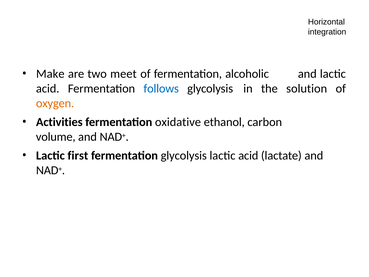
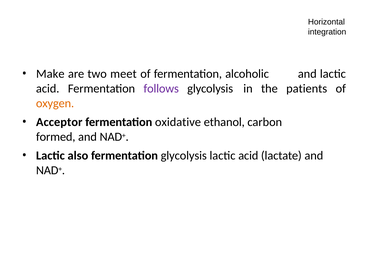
follows colour: blue -> purple (161, 88)
solution: solution -> patients (307, 88)
Activities: Activities -> Acceptor (59, 122)
volume: volume -> formed (56, 137)
first: first -> also (78, 155)
